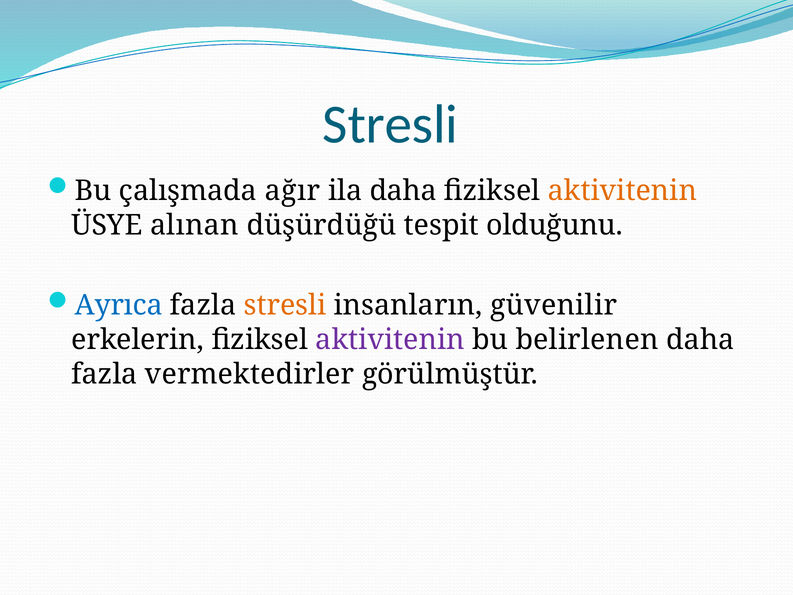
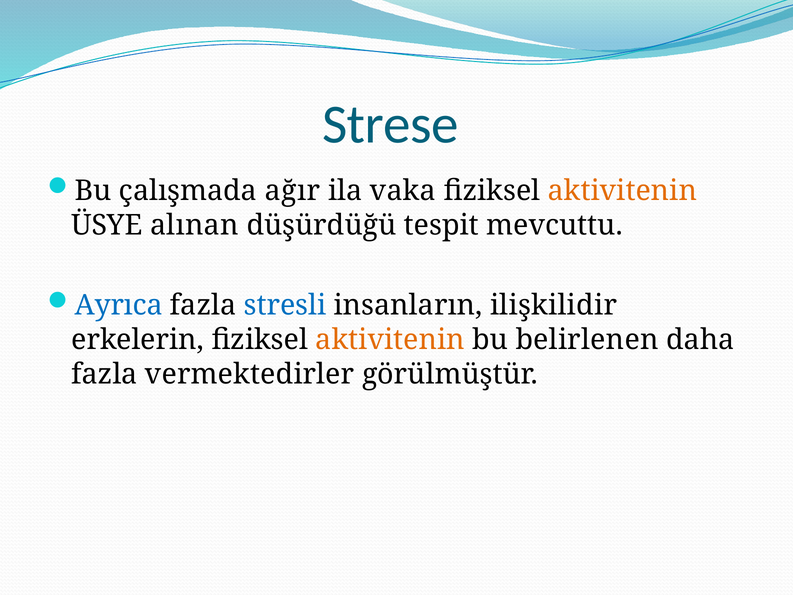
Stresli: Stresli -> Strese (390, 125)
ila daha: daha -> vaka (403, 191)
olduğunu: olduğunu -> mevcuttu (555, 225)
stresli colour: orange -> blue (285, 305)
güvenilir: güvenilir -> ilişkilidir (554, 305)
aktivitenin colour: purple -> orange (390, 340)
